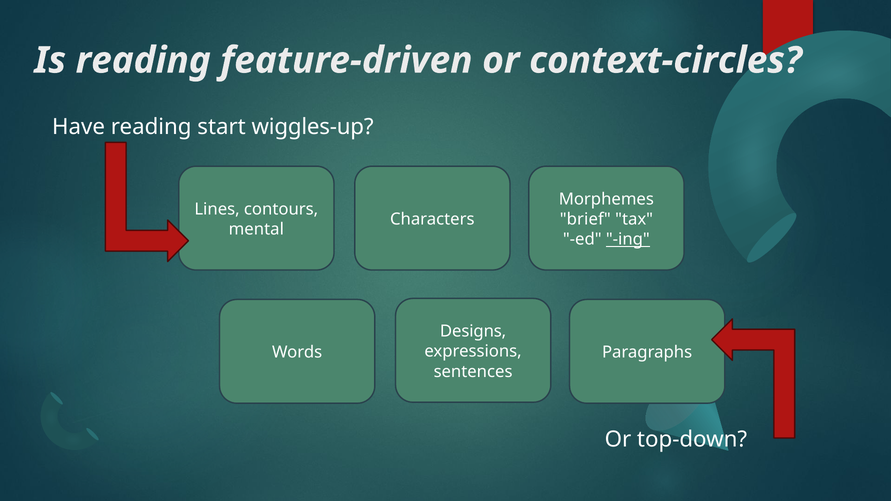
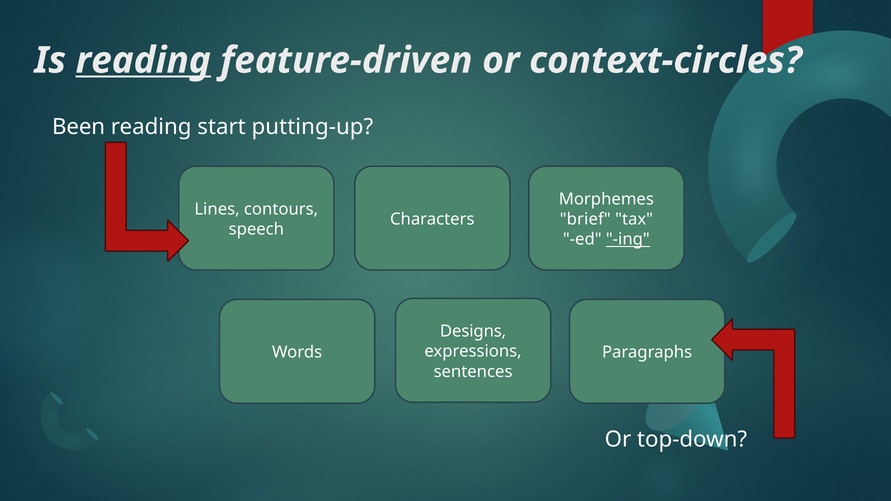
reading underline: none -> present (143, 60)
Have: Have -> Been (79, 127)
wiggles-up: wiggles-up -> putting-up (312, 127)
mental: mental -> speech (256, 229)
